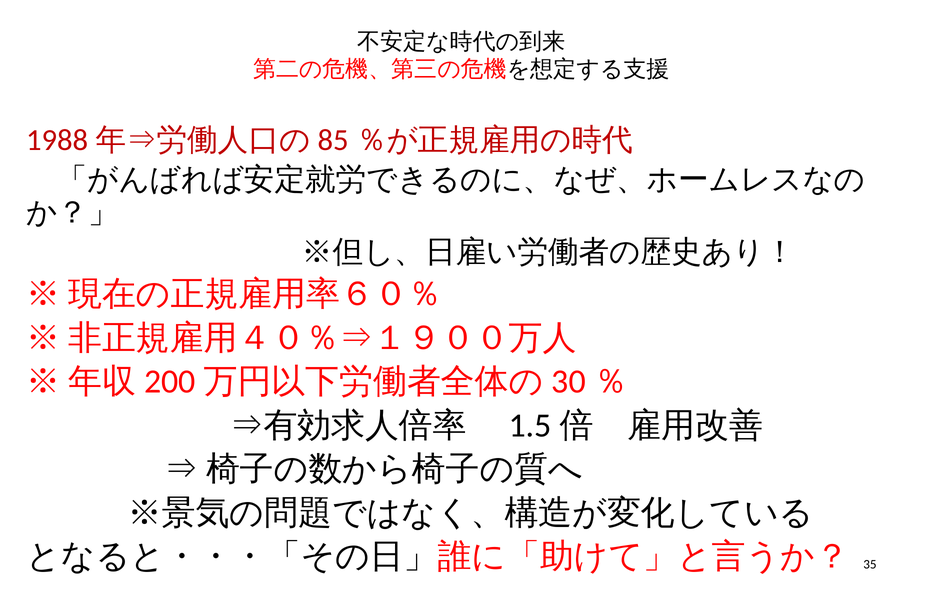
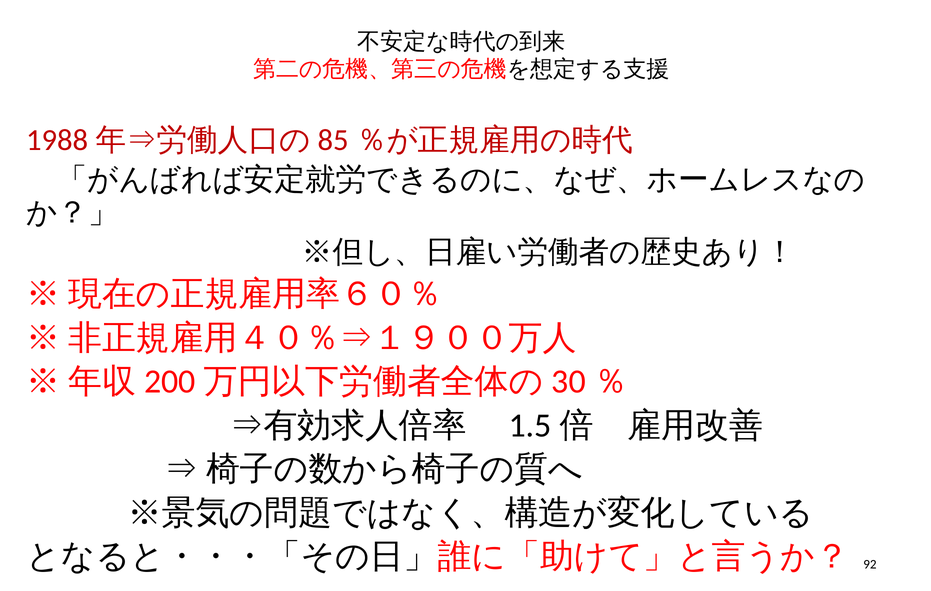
35: 35 -> 92 (870, 564)
